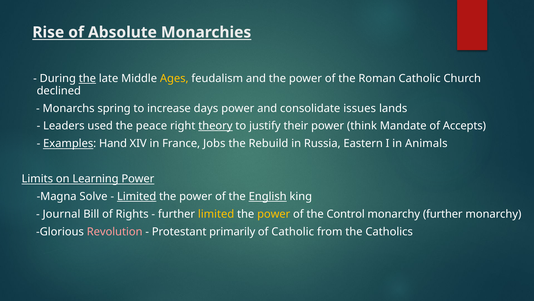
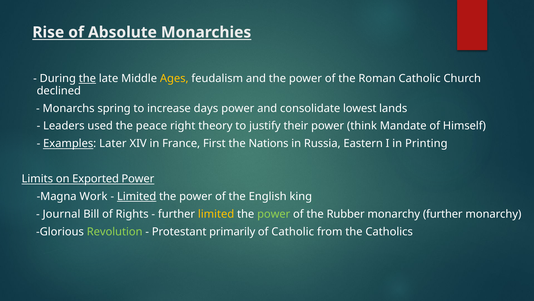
issues: issues -> lowest (360, 108)
theory underline: present -> none (215, 126)
Accepts: Accepts -> Himself (464, 126)
Hand: Hand -> Later (113, 143)
Jobs: Jobs -> First (214, 143)
Rebuild: Rebuild -> Nations (269, 143)
Animals: Animals -> Printing (426, 143)
Learning: Learning -> Exported (96, 178)
Solve: Solve -> Work (93, 196)
English underline: present -> none (268, 196)
power colour: yellow -> light green (274, 214)
Control: Control -> Rubber (346, 214)
Revolution colour: pink -> light green (115, 231)
